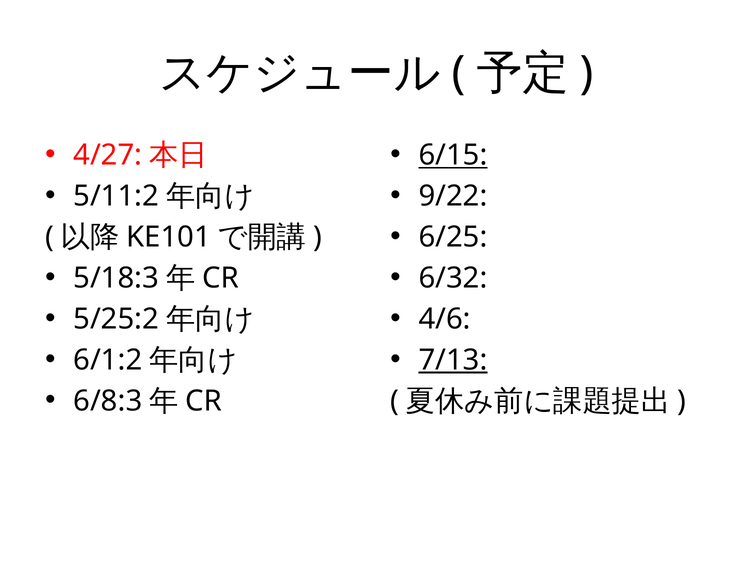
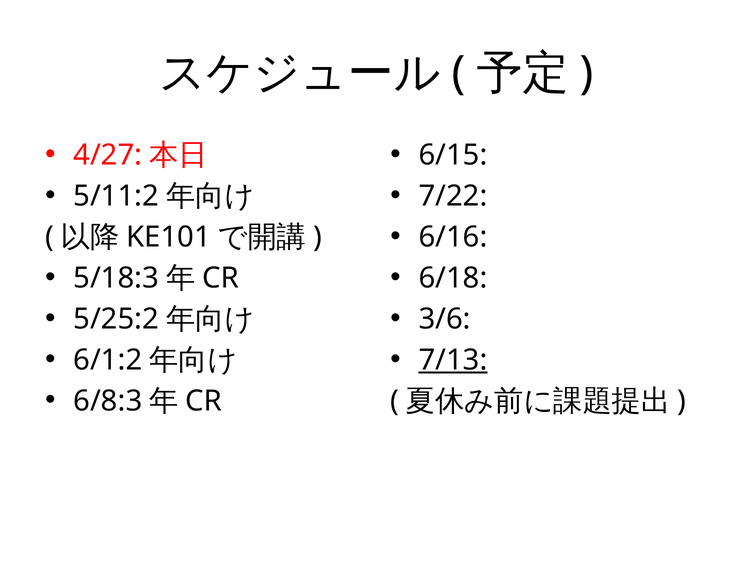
6/15 underline: present -> none (453, 155)
9/22: 9/22 -> 7/22 (453, 196)
6/25: 6/25 -> 6/16 (453, 237)
6/32: 6/32 -> 6/18 (453, 278)
4/6: 4/6 -> 3/6 (445, 319)
